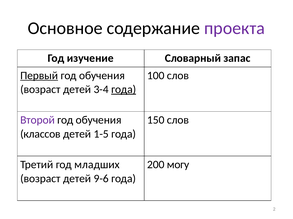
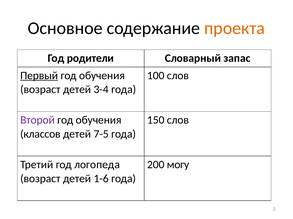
проекта colour: purple -> orange (235, 28)
изучение: изучение -> родители (90, 58)
года underline: present -> none (124, 90)
1-5: 1-5 -> 7-5 (101, 134)
младших: младших -> логопеда (97, 165)
9-6: 9-6 -> 1-6 (101, 179)
